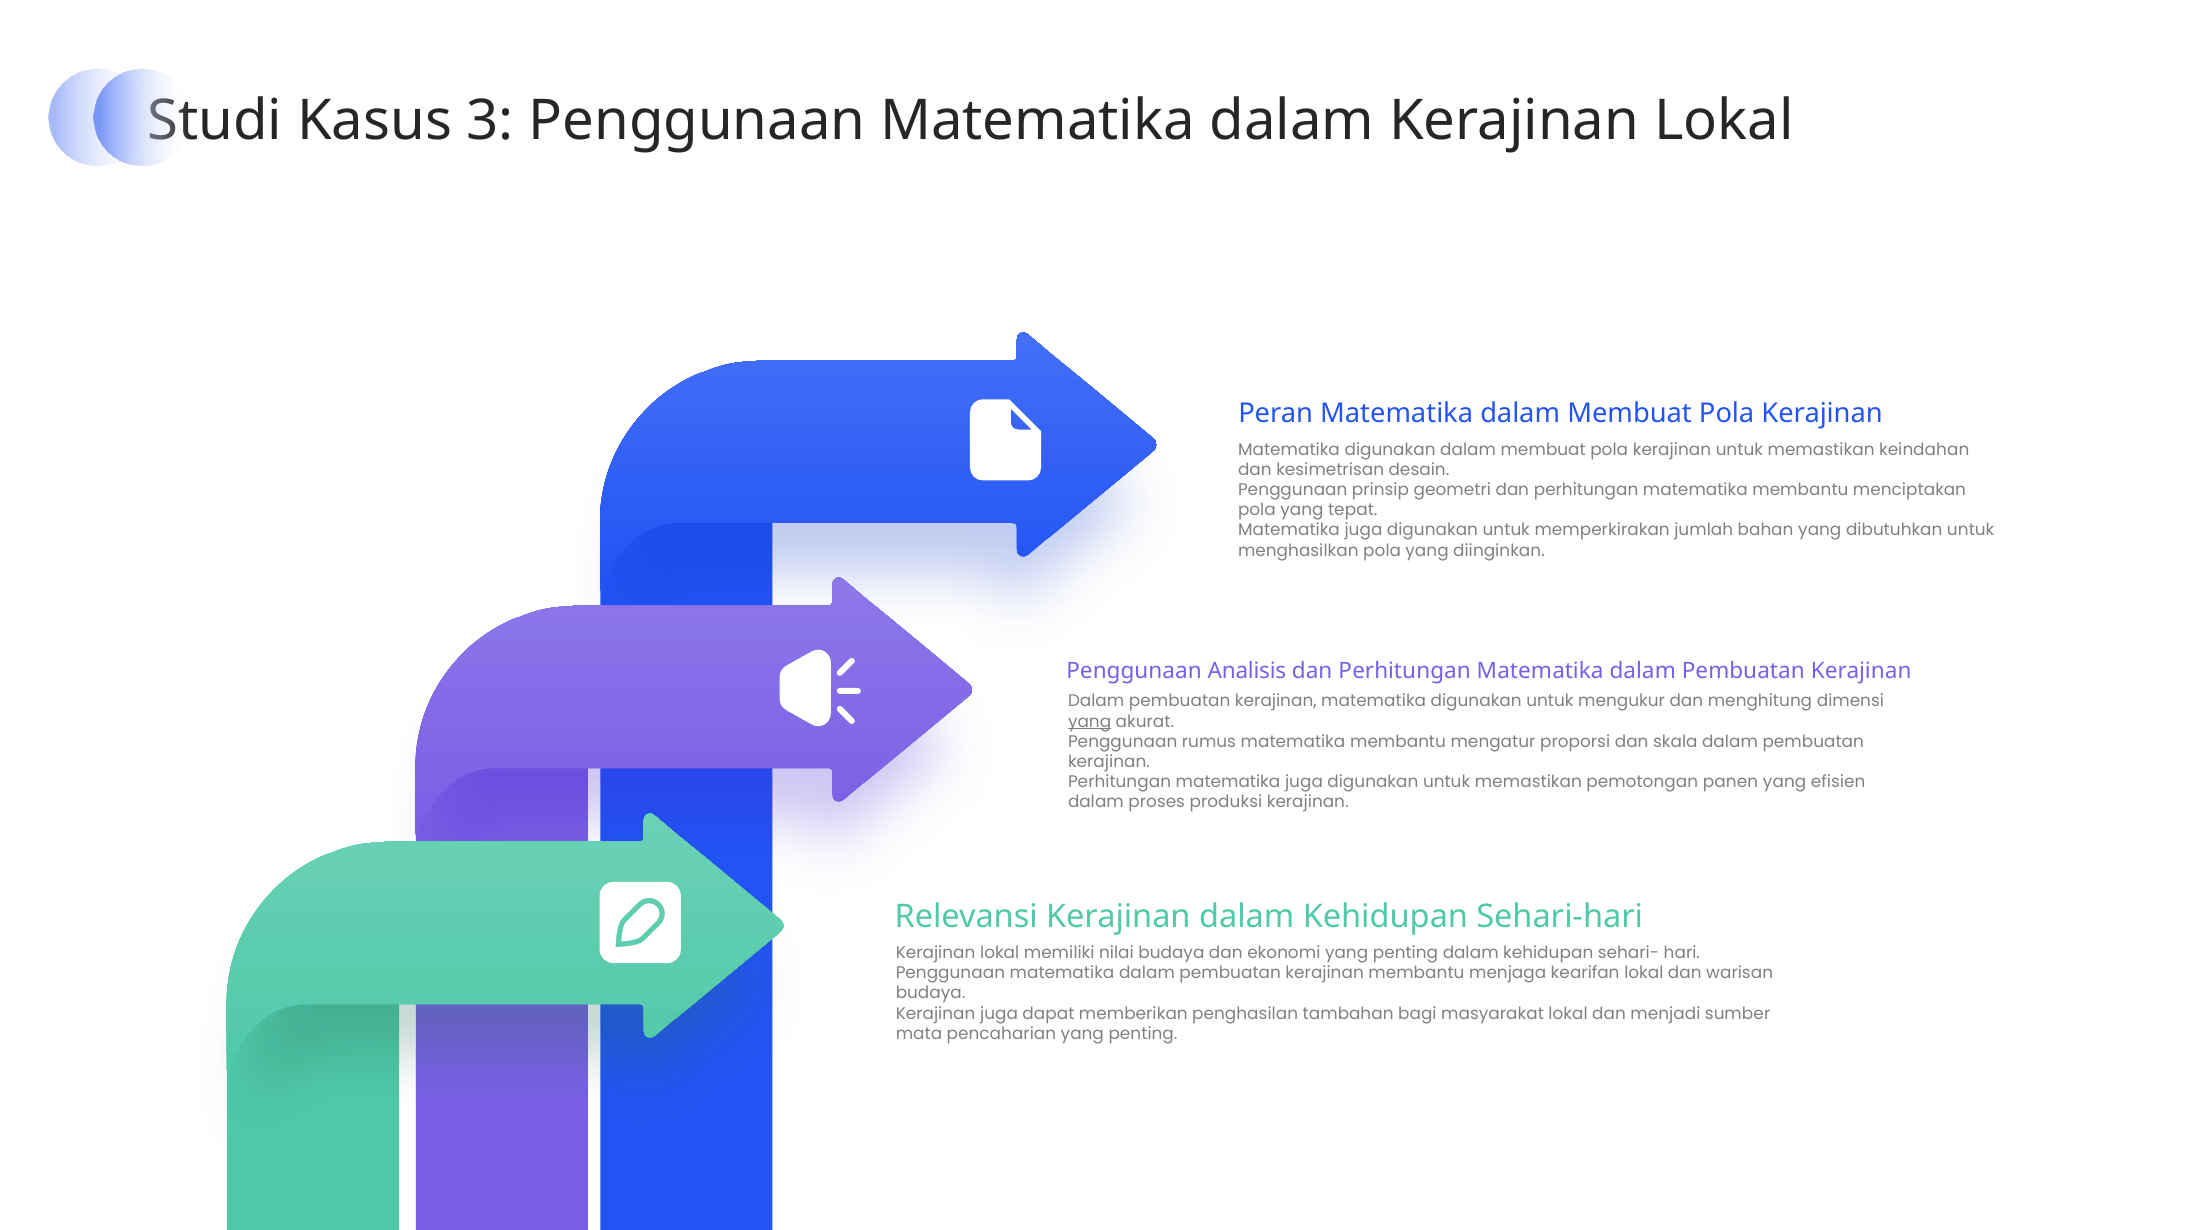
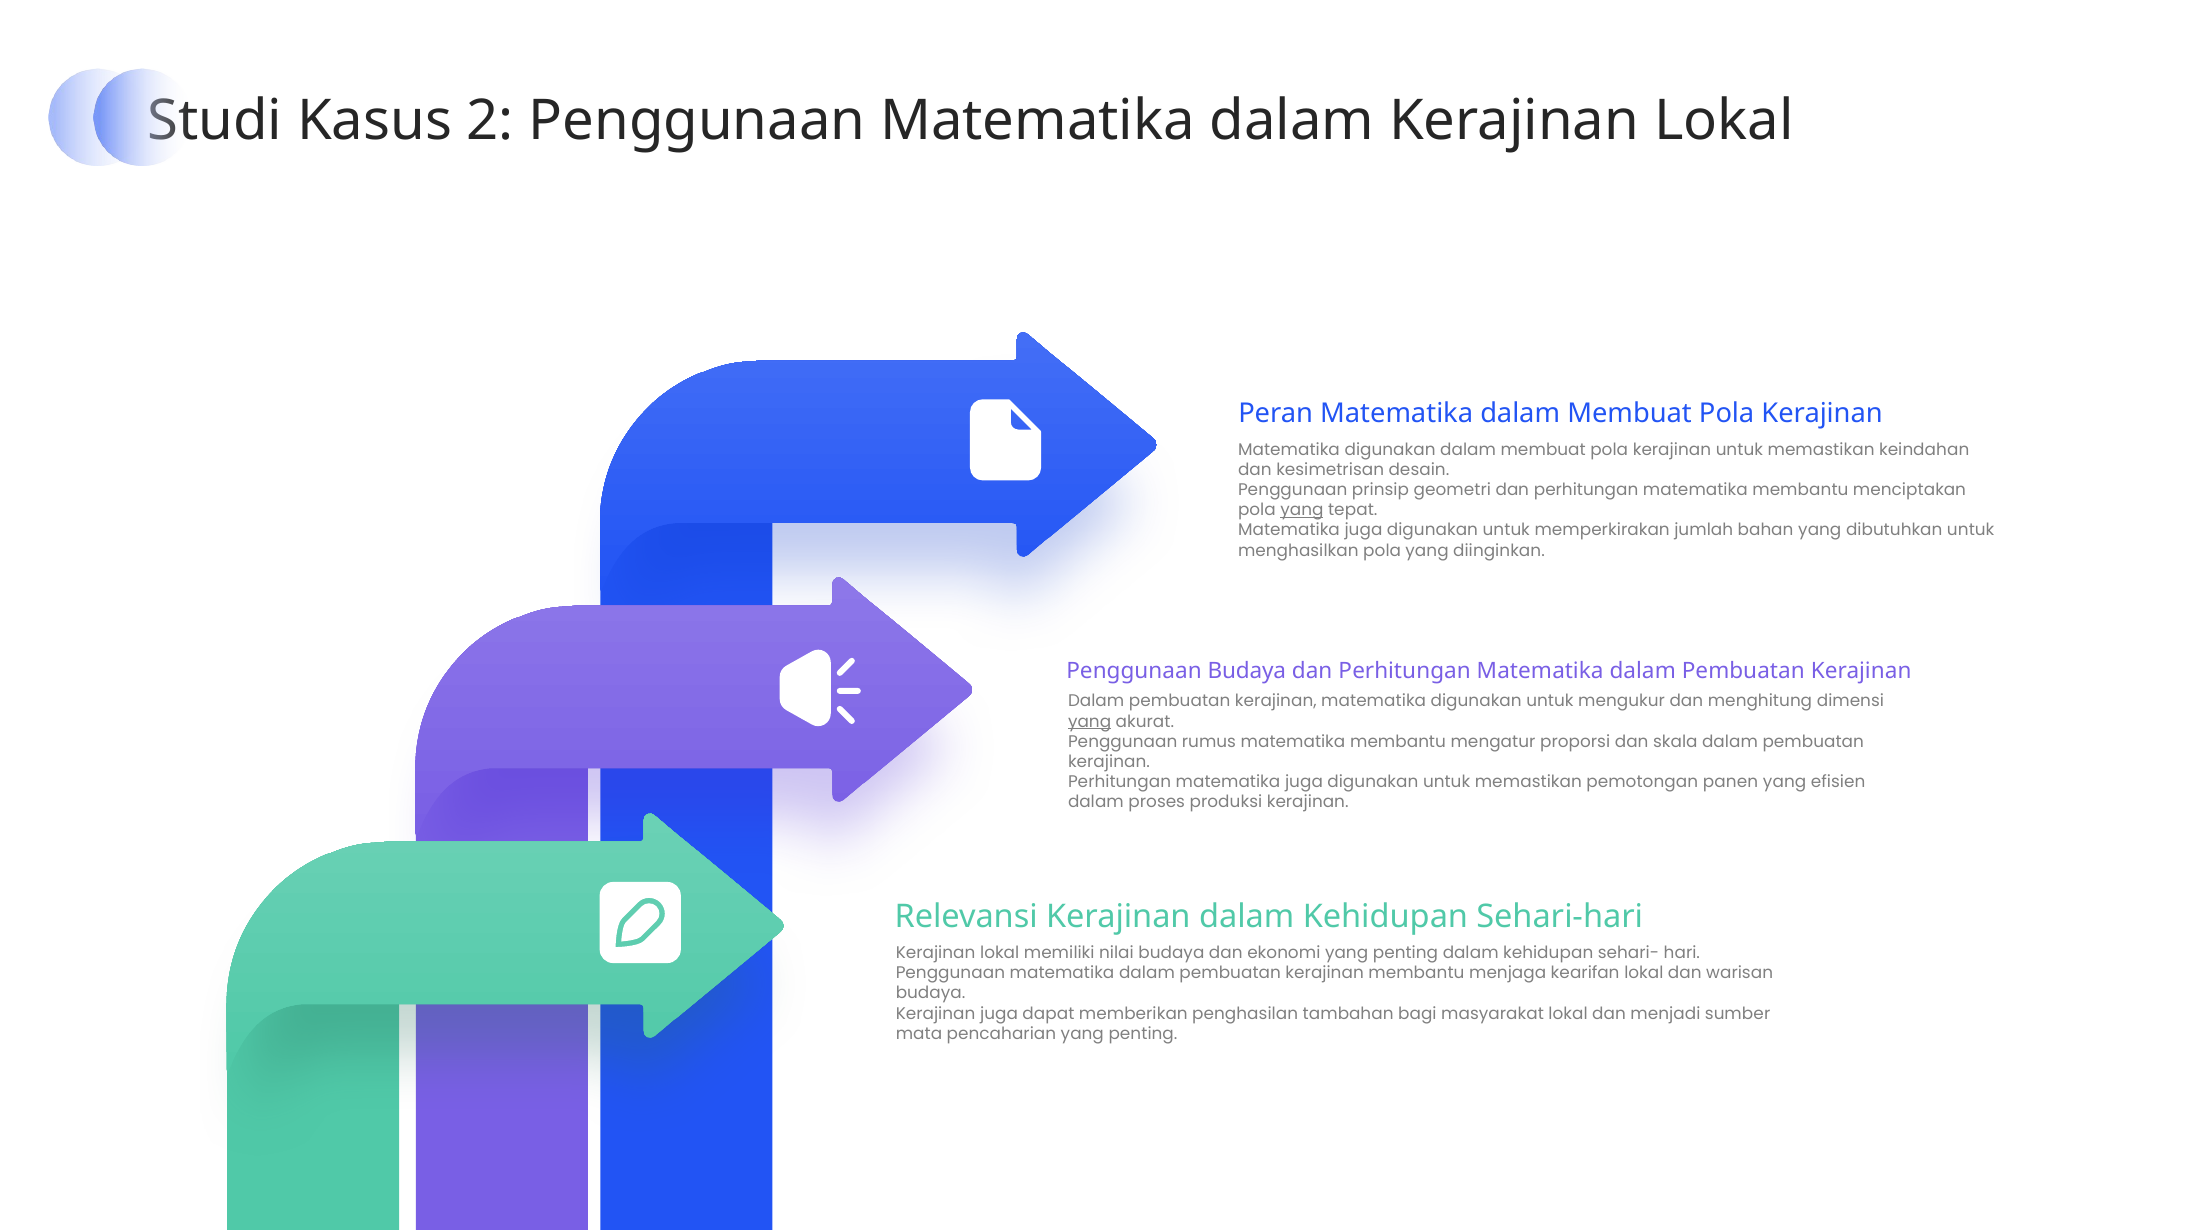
3: 3 -> 2 (490, 121)
yang underline: none -> present (1302, 510)
Penggunaan Analisis: Analisis -> Budaya (1247, 672)
